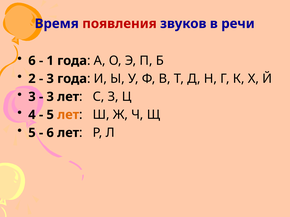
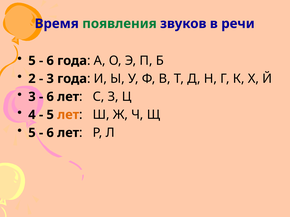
появления colour: red -> green (119, 24)
6: 6 -> 5 (32, 61)
1: 1 -> 6 (50, 61)
3: 3 -> 6 (50, 97)
